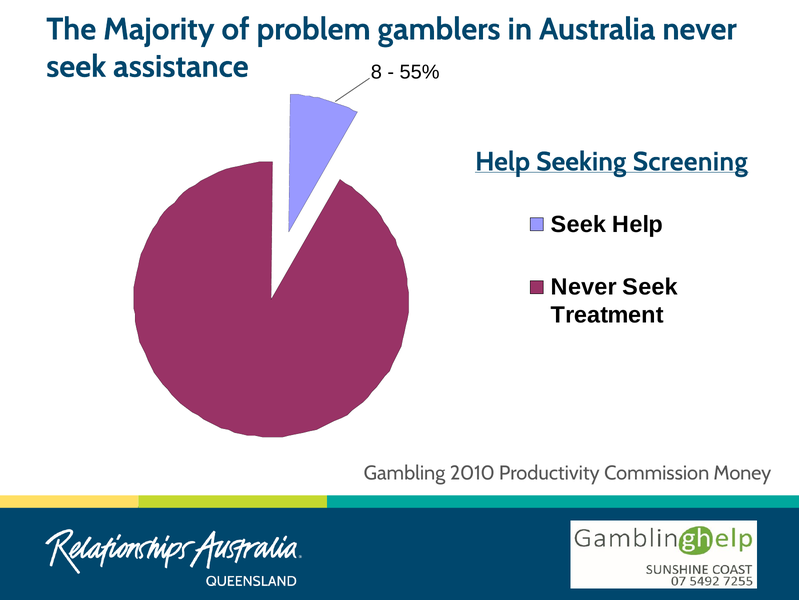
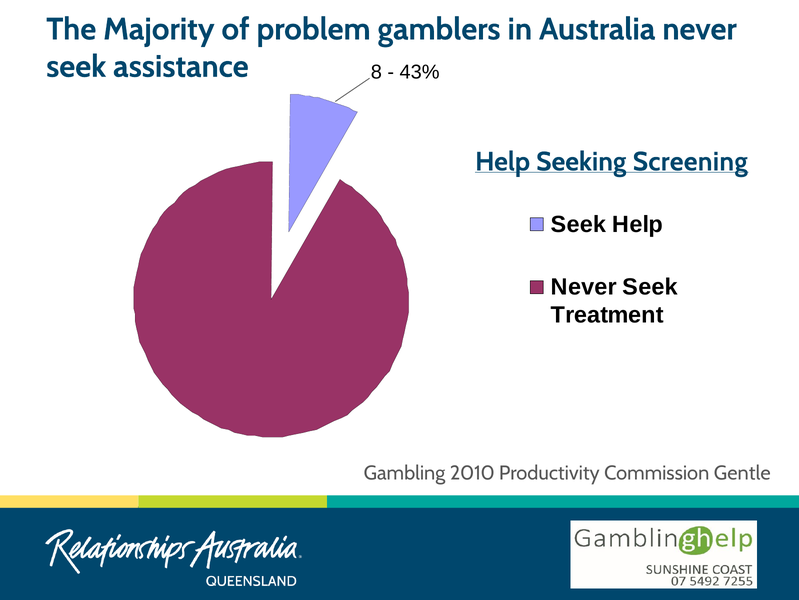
55%: 55% -> 43% (420, 72)
Money: Money -> Gentle (742, 473)
